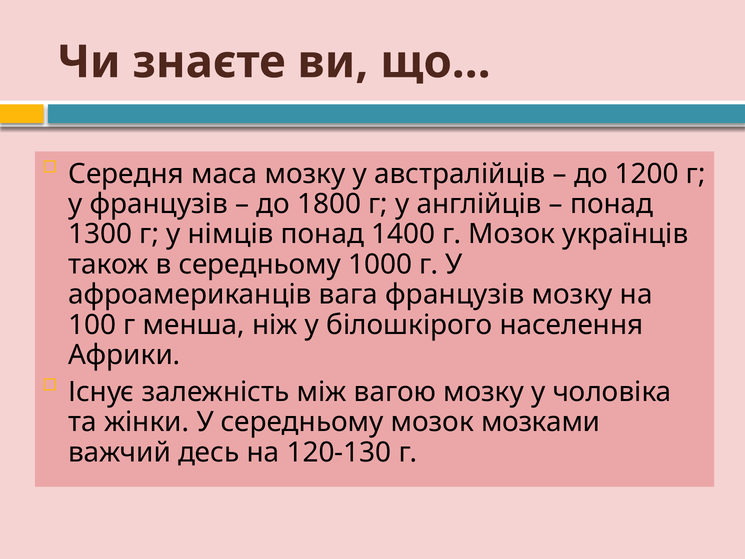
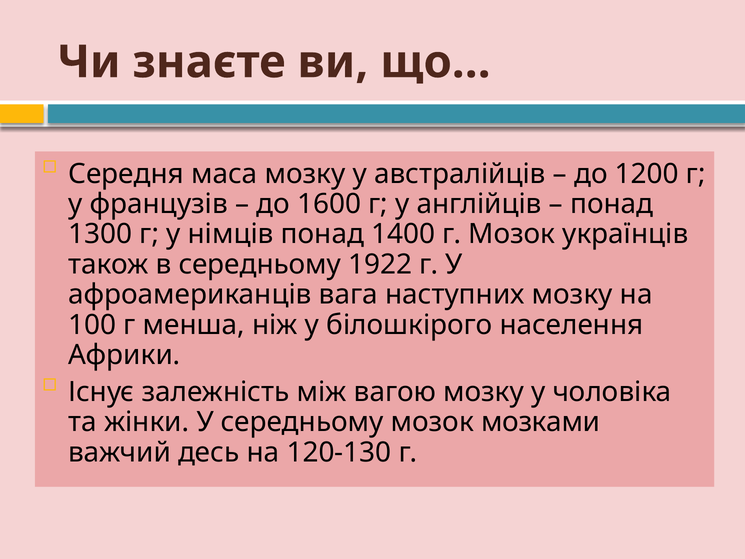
1800: 1800 -> 1600 (329, 204)
1000: 1000 -> 1922 (380, 264)
вага французів: французів -> наступних (455, 295)
